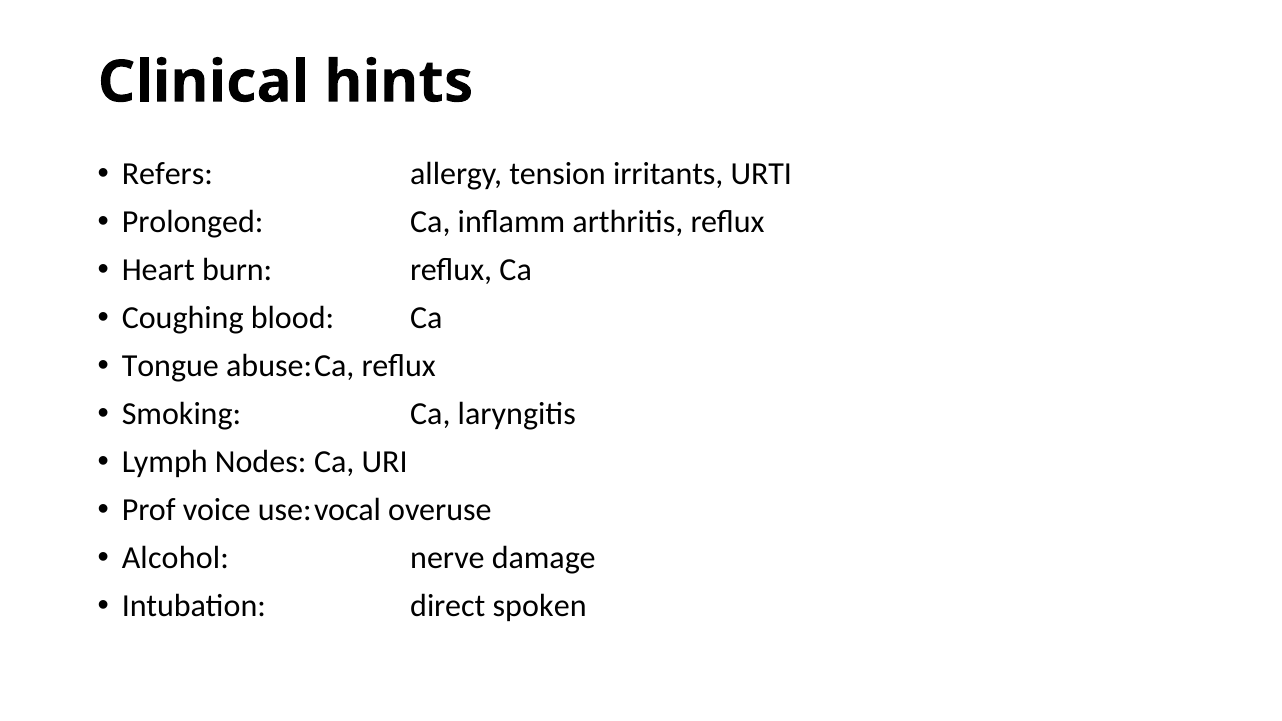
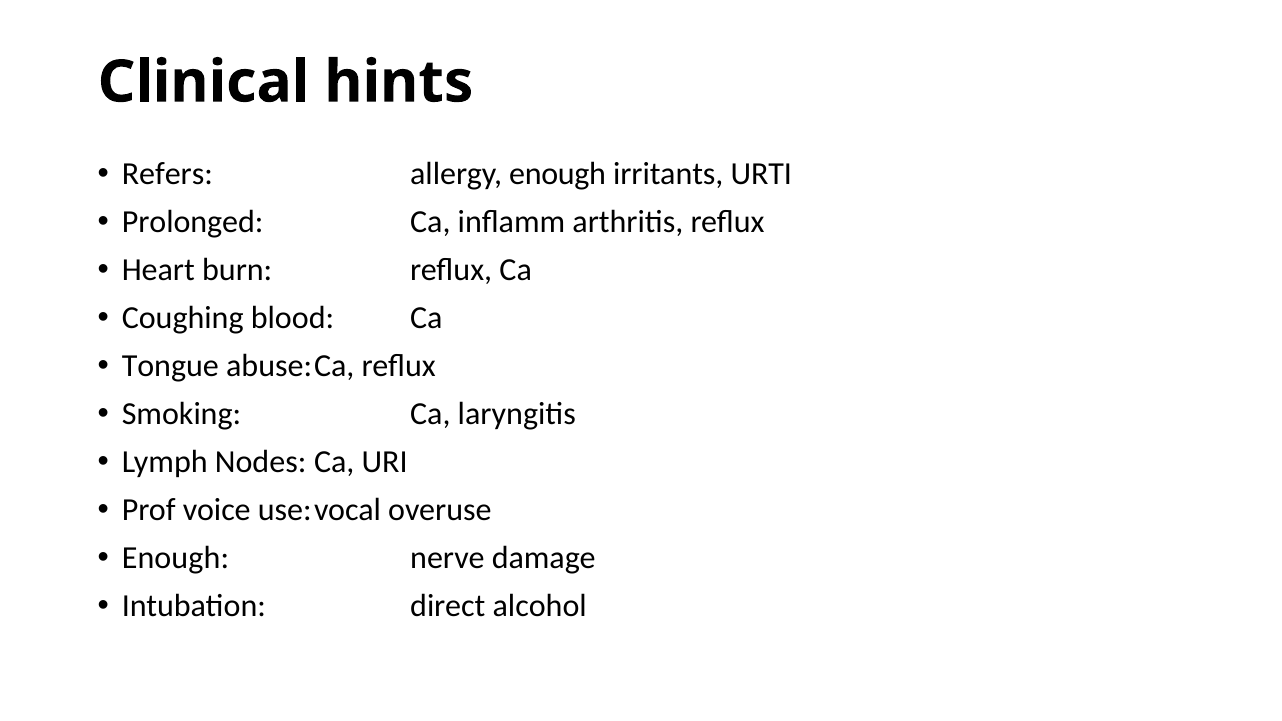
allergy tension: tension -> enough (558, 174)
Alcohol: Alcohol -> Enough (175, 558)
spoken: spoken -> alcohol (540, 606)
